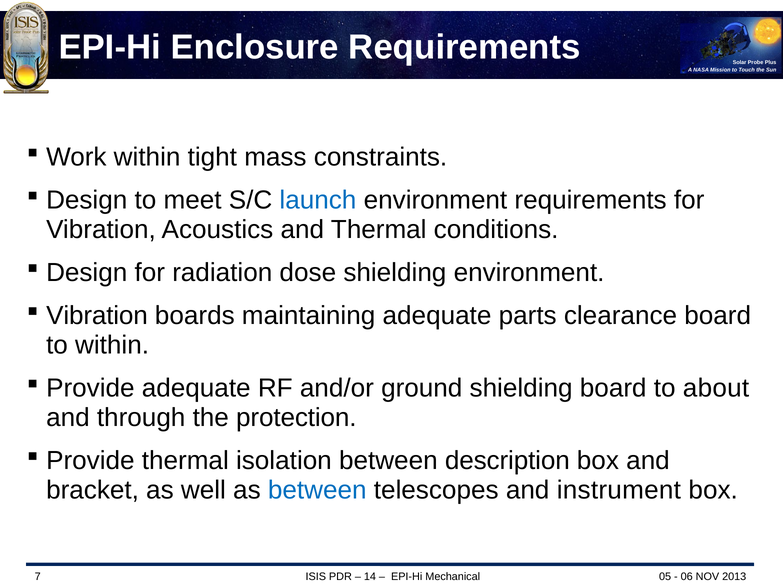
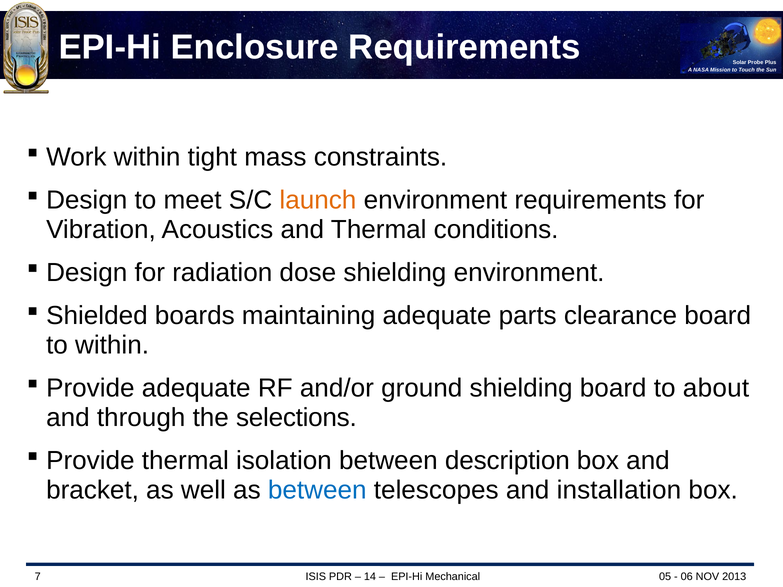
launch colour: blue -> orange (318, 200)
Vibration: Vibration -> Shielded (97, 316)
protection: protection -> selections (296, 418)
instrument: instrument -> installation (619, 490)
